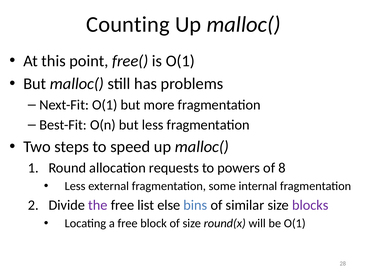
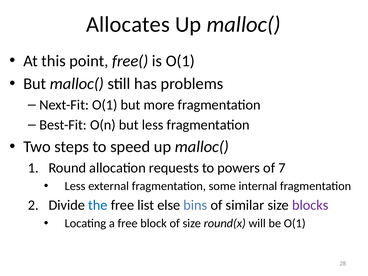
Counting: Counting -> Allocates (128, 25)
8: 8 -> 7 (282, 168)
the colour: purple -> blue (98, 205)
